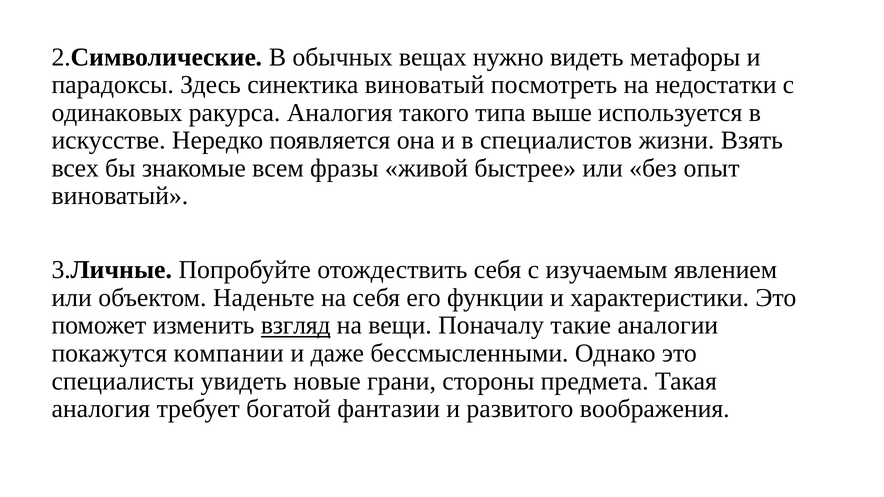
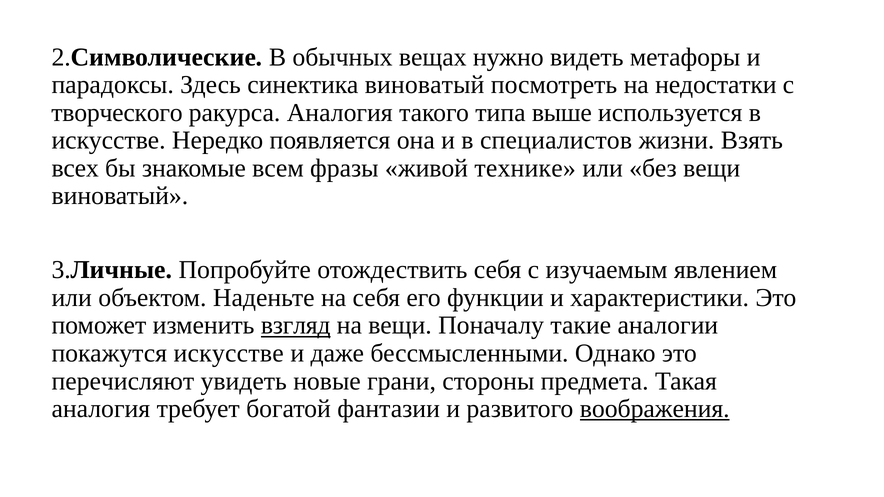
одинаковых: одинаковых -> творческого (117, 113)
быстрее: быстрее -> технике (525, 168)
без опыт: опыт -> вещи (712, 168)
покажутся компании: компании -> искусстве (229, 353)
специалисты: специалисты -> перечисляют (123, 381)
воображения underline: none -> present (655, 409)
